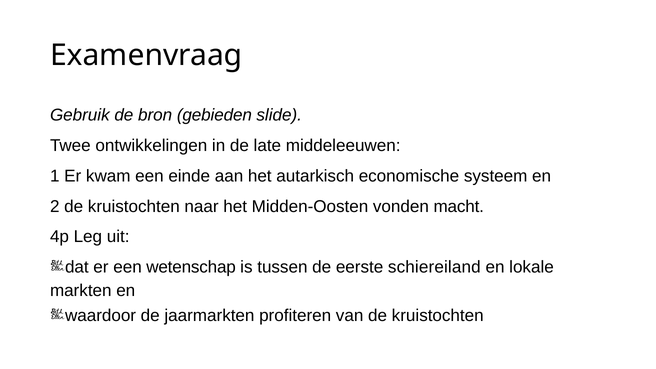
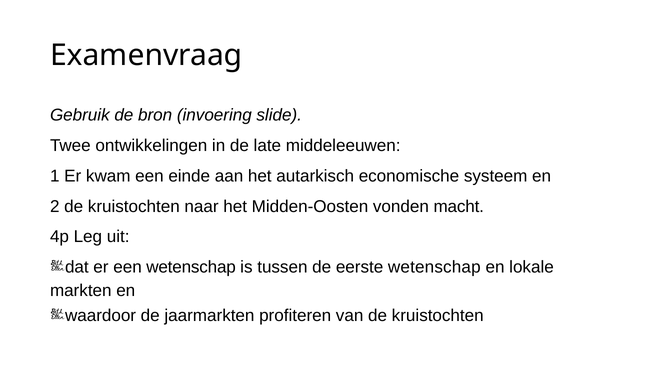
gebieden: gebieden -> invoering (214, 115)
eerste schiereiland: schiereiland -> wetenschap (434, 267)
